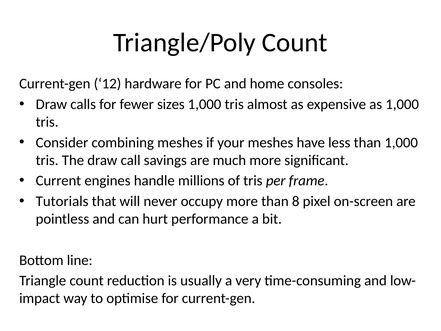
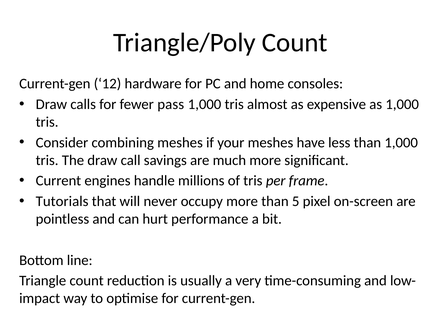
sizes: sizes -> pass (171, 104)
8: 8 -> 5 (296, 201)
